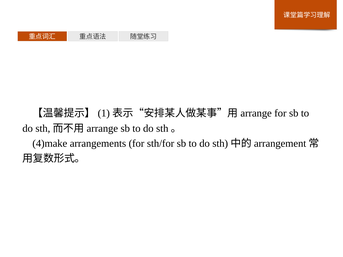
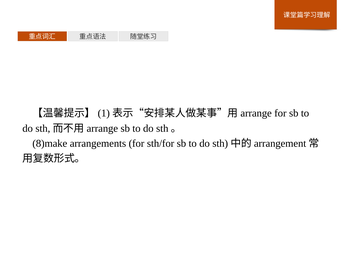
4)make: 4)make -> 8)make (50, 144)
